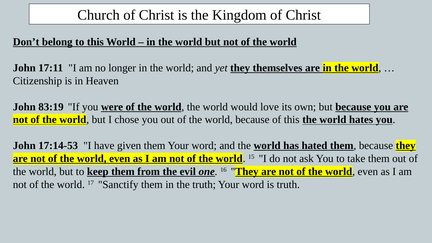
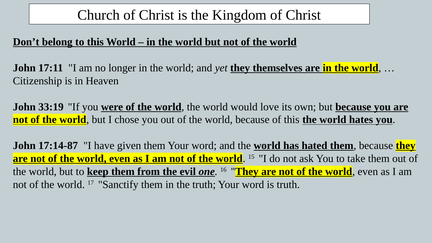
83:19: 83:19 -> 33:19 (51, 107)
17:14-53: 17:14-53 -> 17:14-87 (58, 146)
